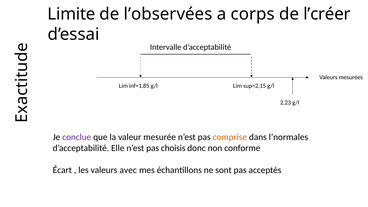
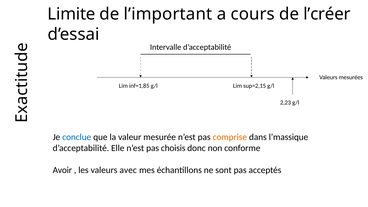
l’observées: l’observées -> l’important (168, 14)
corps: corps -> cours (253, 14)
conclue colour: purple -> blue (77, 137)
l’normales: l’normales -> l’massique (288, 137)
Écart: Écart -> Avoir (62, 170)
